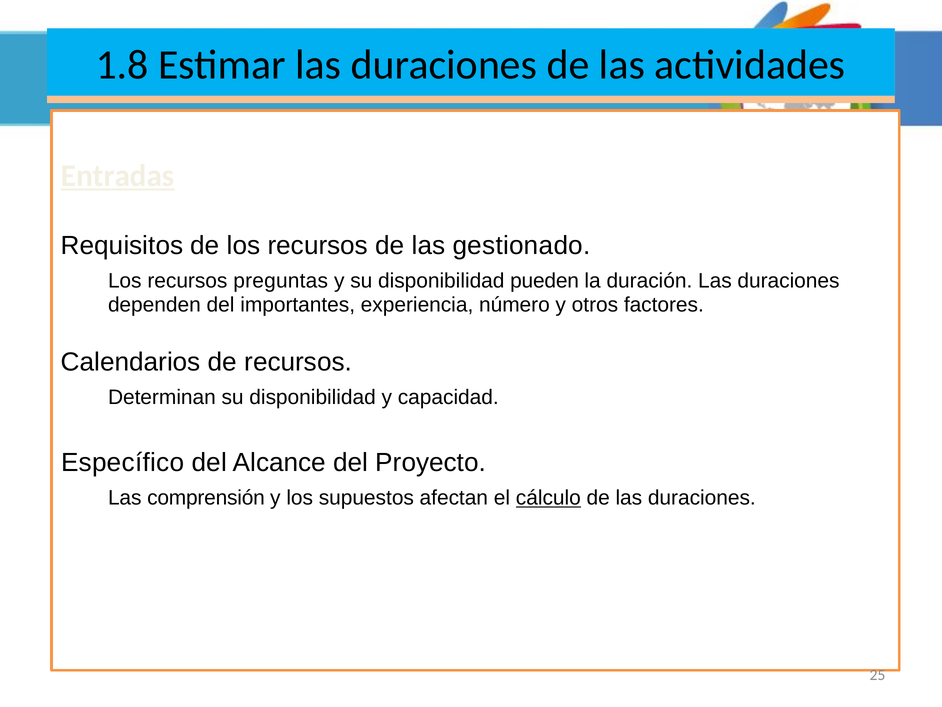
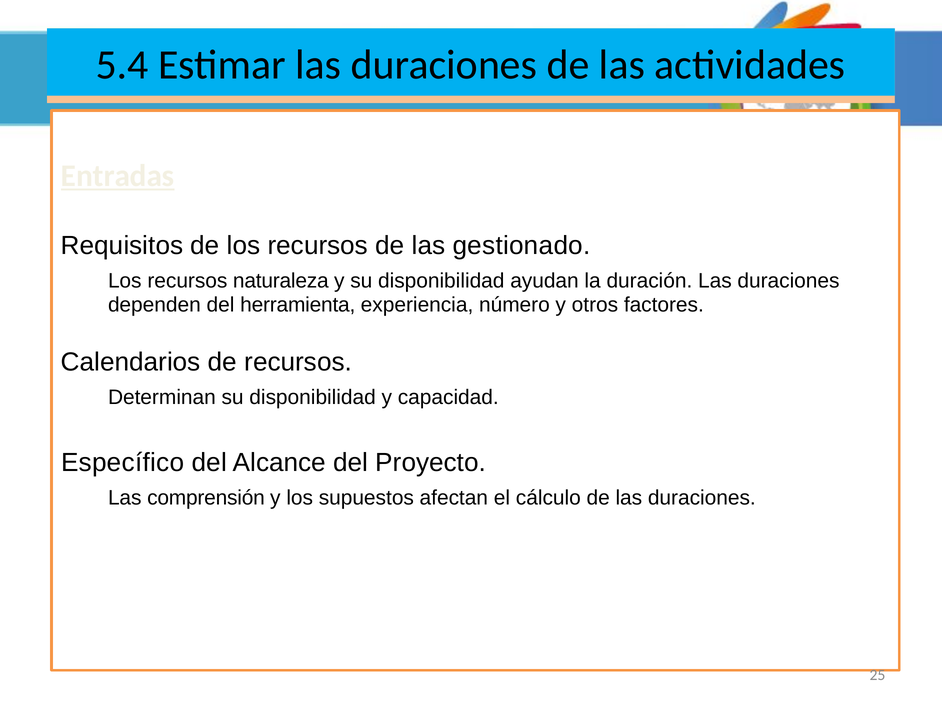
1.8: 1.8 -> 5.4 (122, 65)
preguntas: preguntas -> naturaleza (281, 281)
pueden: pueden -> ayudan (544, 281)
importantes: importantes -> herramienta (298, 305)
cálculo underline: present -> none (548, 498)
